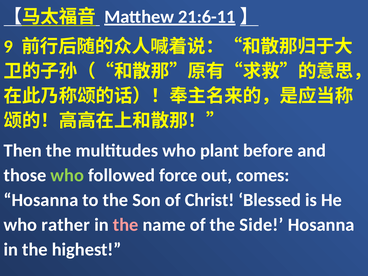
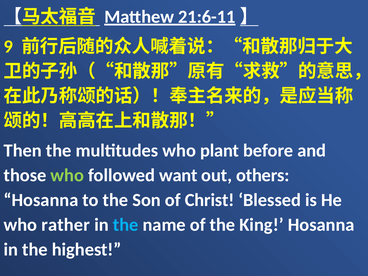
force: force -> want (178, 175)
comes: comes -> others (263, 175)
the colour: pink -> light blue (126, 225)
Side: Side -> King (261, 225)
